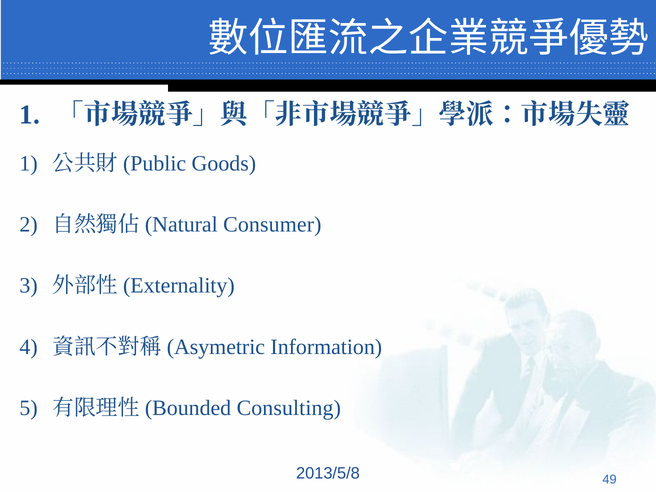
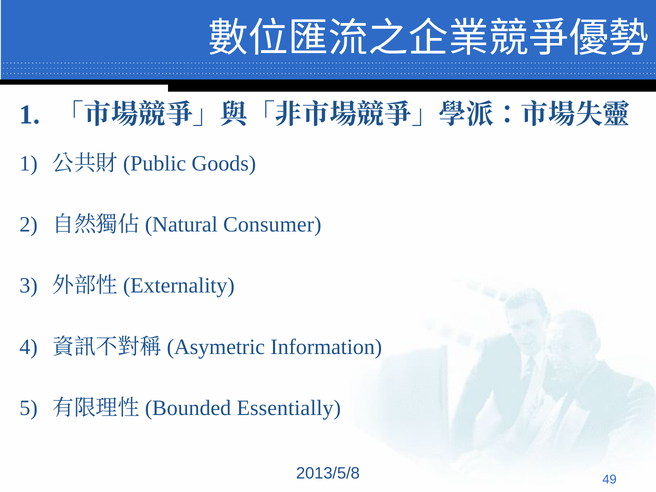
Consulting: Consulting -> Essentially (289, 408)
